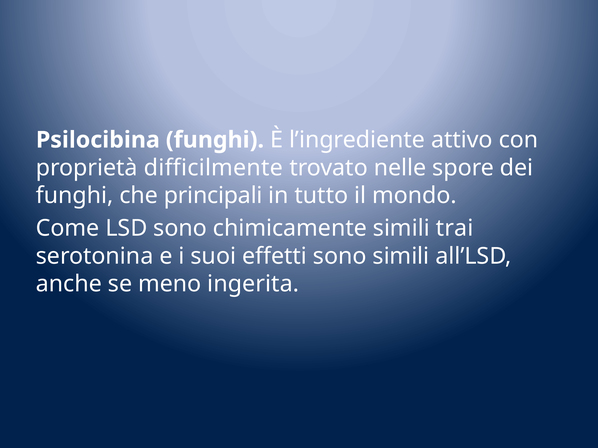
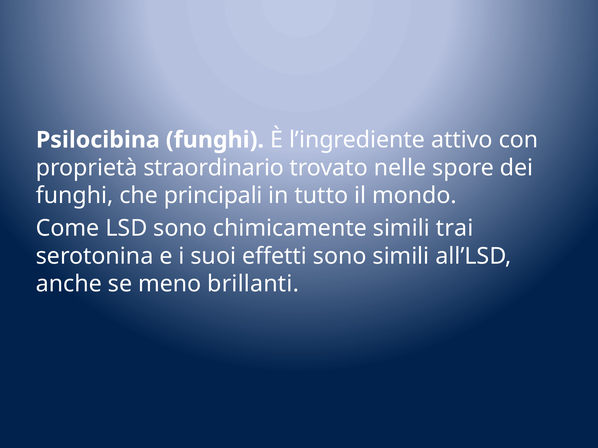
difficilmente: difficilmente -> straordinario (214, 168)
ingerita: ingerita -> brillanti (253, 284)
